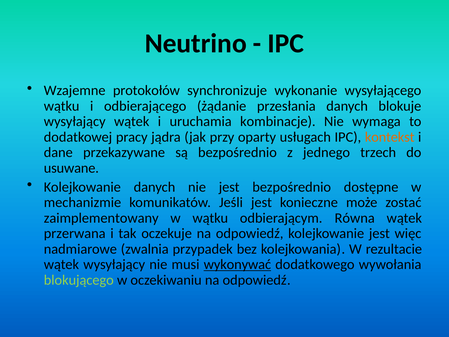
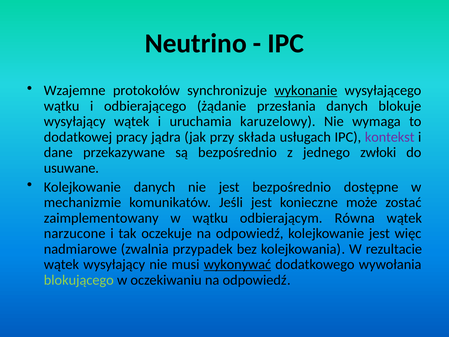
wykonanie underline: none -> present (306, 90)
kombinacje: kombinacje -> karuzelowy (278, 121)
oparty: oparty -> składa (257, 137)
kontekst colour: orange -> purple (390, 137)
trzech: trzech -> zwłoki (378, 152)
przerwana: przerwana -> narzucone (75, 233)
